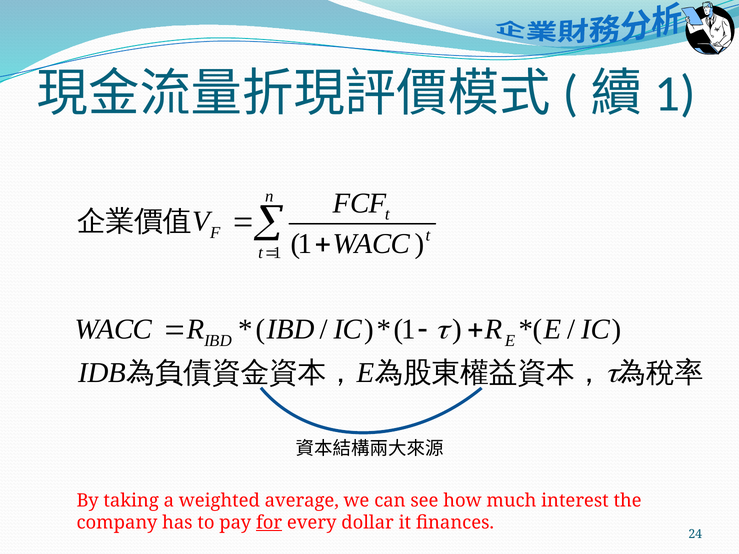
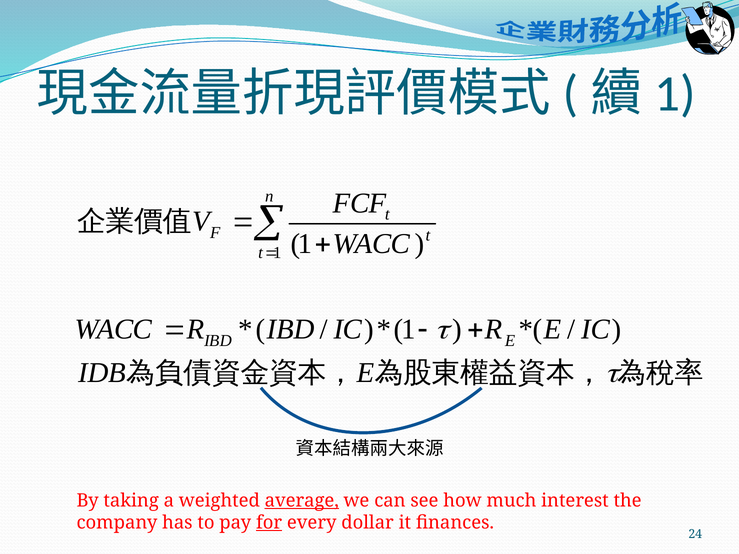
average underline: none -> present (302, 501)
